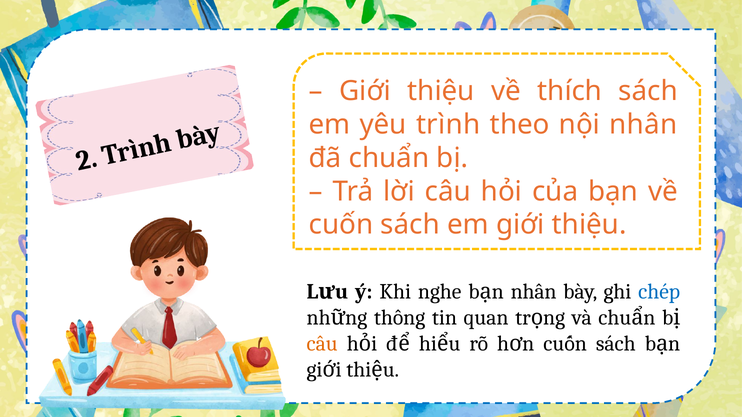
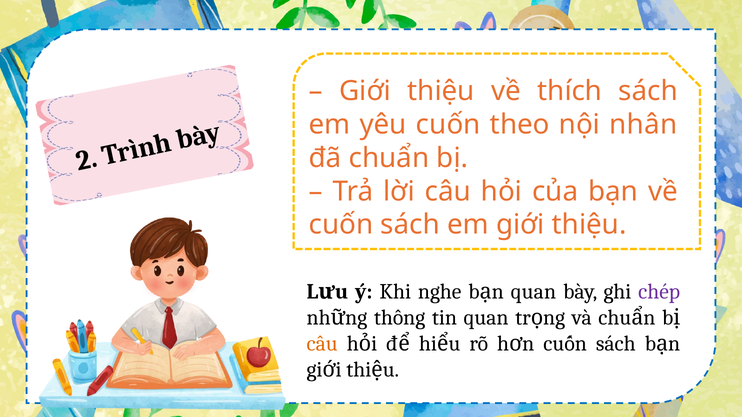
yêu trình: trình -> cuốn (448, 125)
nhân: nhân -> quan (533, 292)
chép colour: blue -> purple (659, 292)
